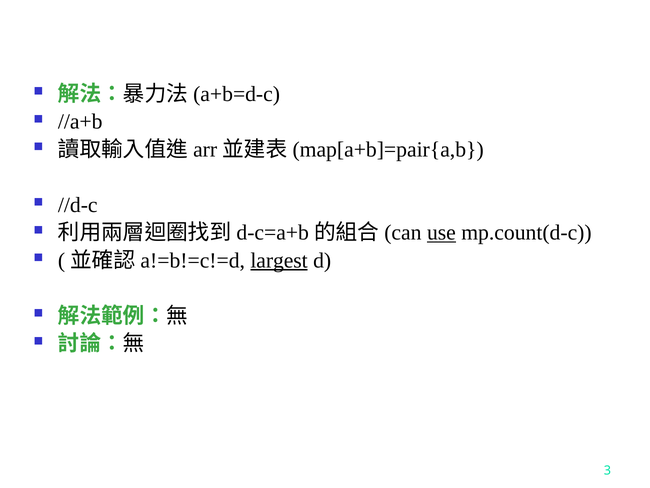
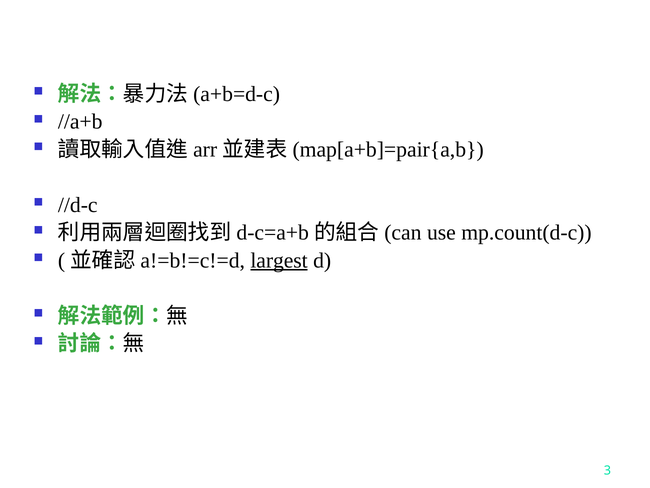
use underline: present -> none (441, 232)
